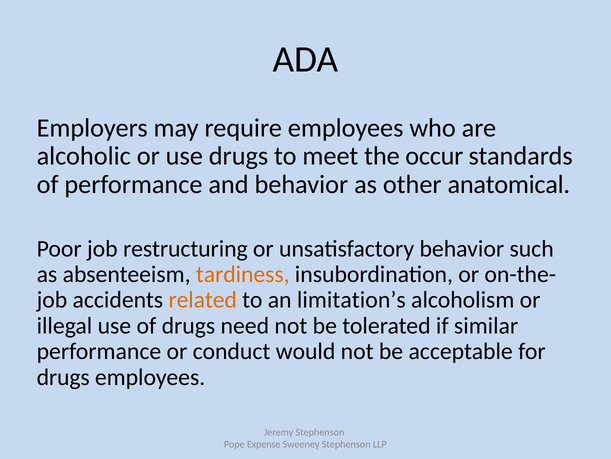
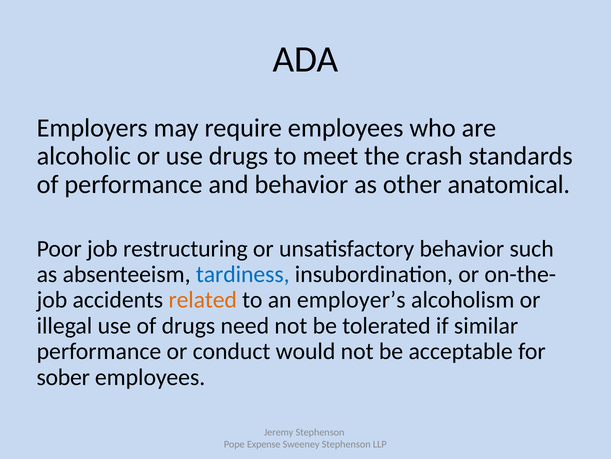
occur: occur -> crash (434, 156)
tardiness colour: orange -> blue (243, 274)
limitation’s: limitation’s -> employer’s (351, 300)
drugs: drugs -> sober (63, 377)
